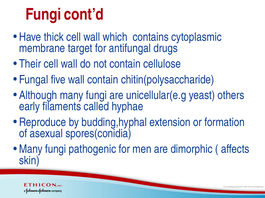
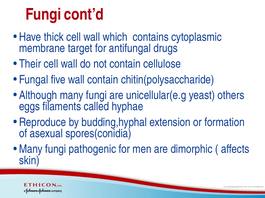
early: early -> eggs (29, 107)
